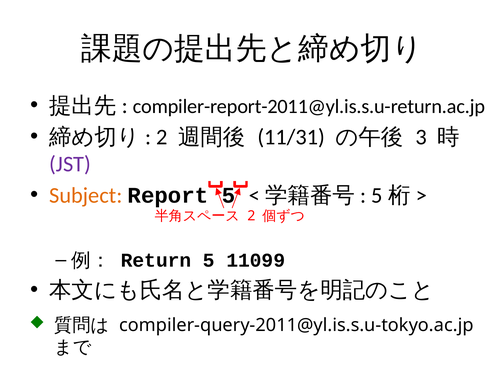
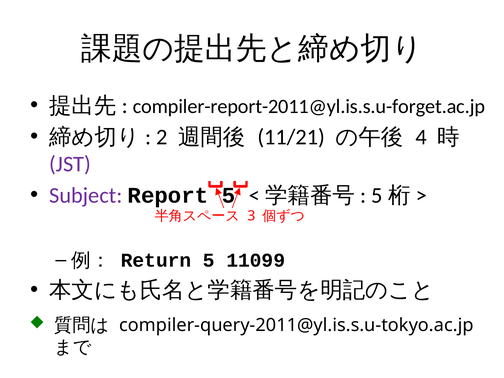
compiler-report-2011@yl.is.s.u-return.ac.jp: compiler-report-2011@yl.is.s.u-return.ac.jp -> compiler-report-2011@yl.is.s.u-forget.ac.jp (309, 106)
11/31: 11/31 -> 11/21 (291, 137)
3: 3 -> 4 (421, 137)
Subject colour: orange -> purple (86, 195)
2: 2 -> 3 (251, 216)
